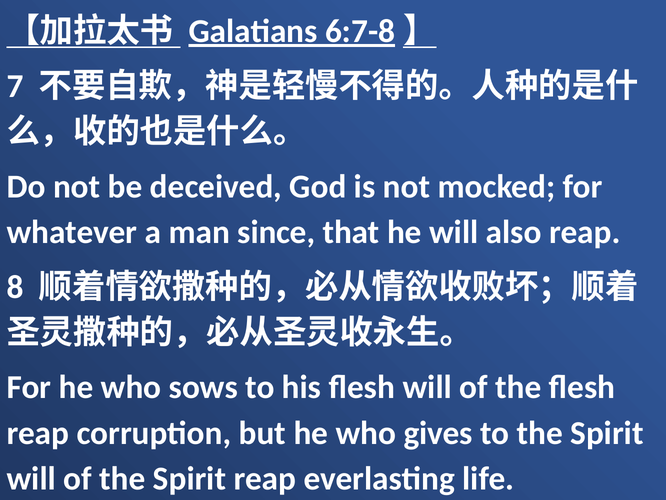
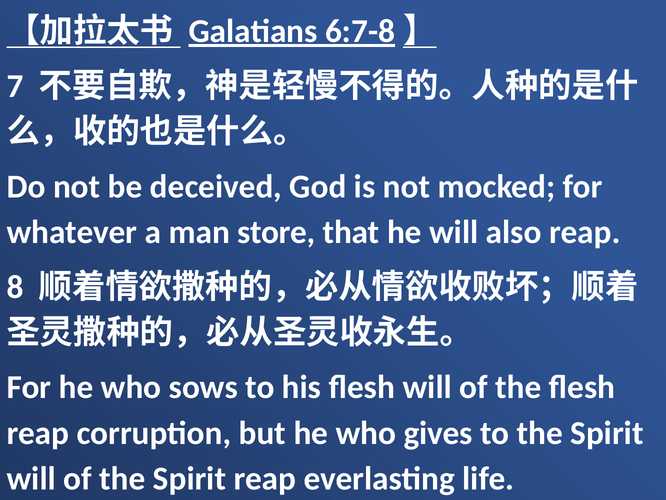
since: since -> store (276, 232)
